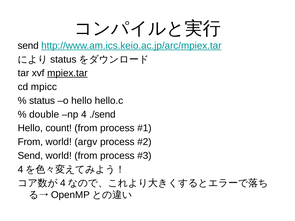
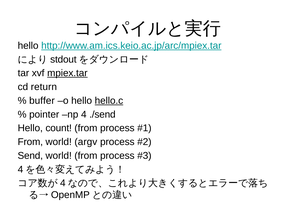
send: send -> hello (28, 46)
status: status -> stdout (63, 59)
mpicc: mpicc -> return (44, 87)
status: status -> buffer (42, 101)
hello.c underline: none -> present (109, 101)
double: double -> pointer (44, 114)
